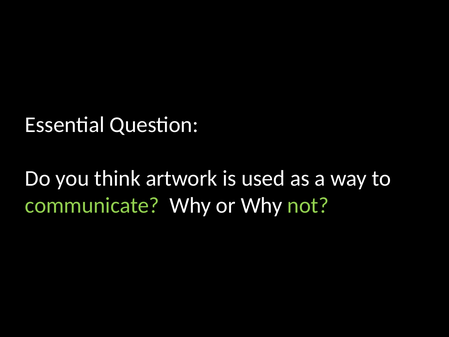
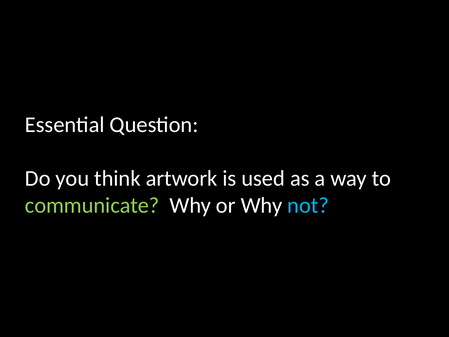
not colour: light green -> light blue (308, 205)
